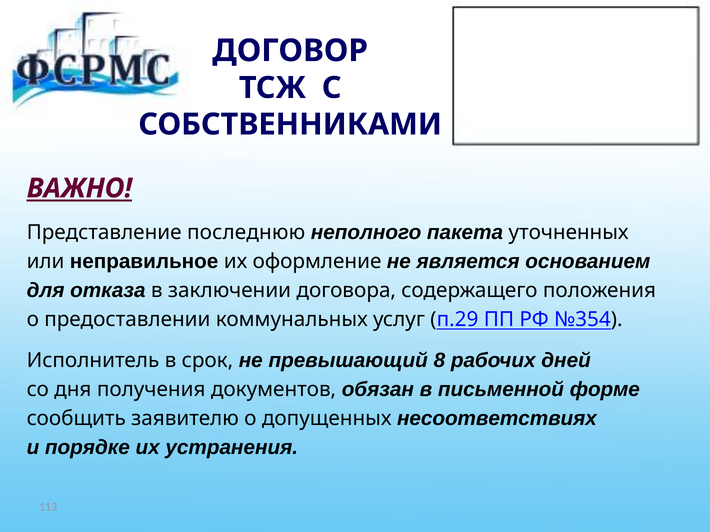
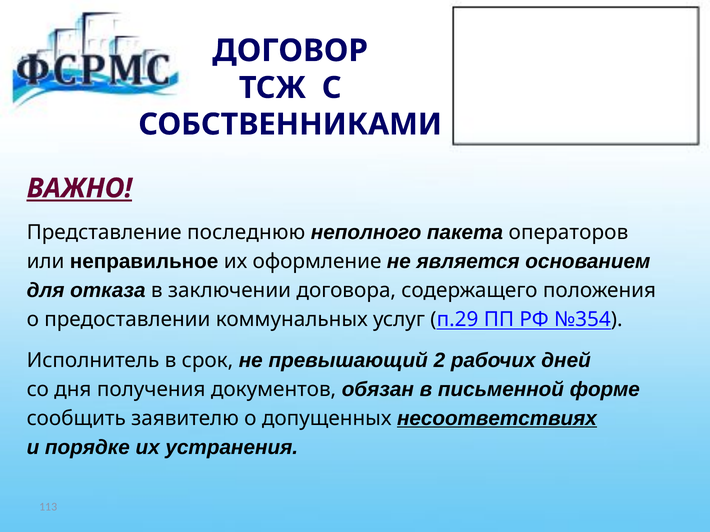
уточненных: уточненных -> операторов (568, 233)
8: 8 -> 2 (439, 361)
несоответствиях underline: none -> present (497, 419)
